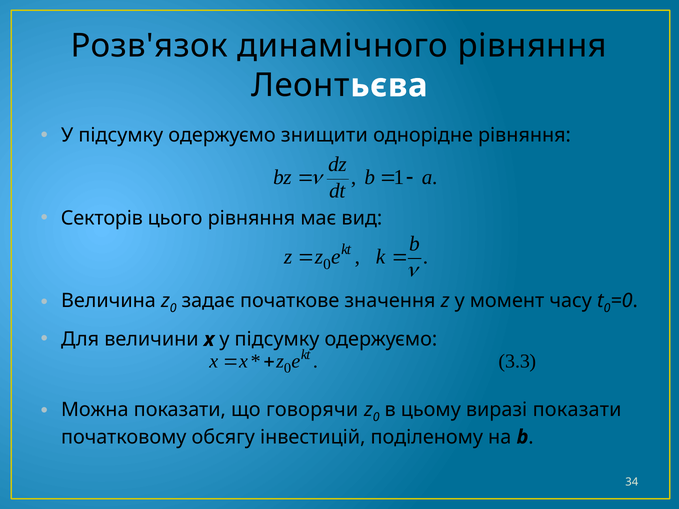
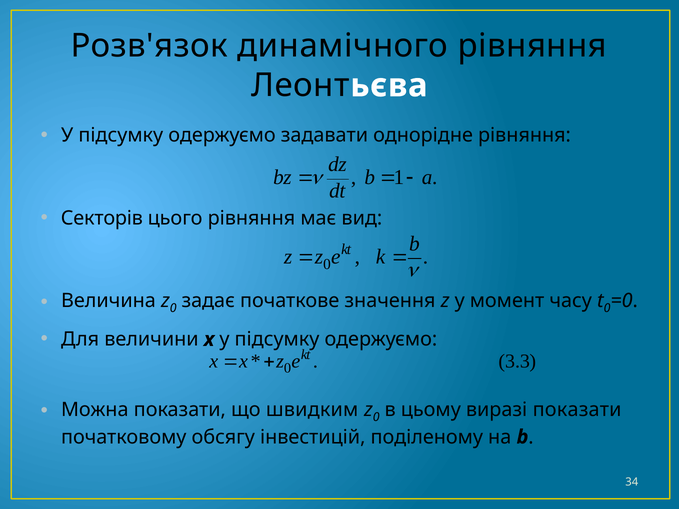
знищити: знищити -> задавати (324, 135)
говорячи: говорячи -> швидким (312, 410)
